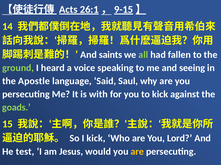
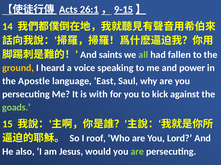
ground colour: light green -> yellow (18, 68)
seeing: seeing -> power (192, 68)
Said: Said -> East (105, 81)
I kick: kick -> roof (96, 139)
test: test -> also (25, 152)
are colour: yellow -> light green (137, 152)
